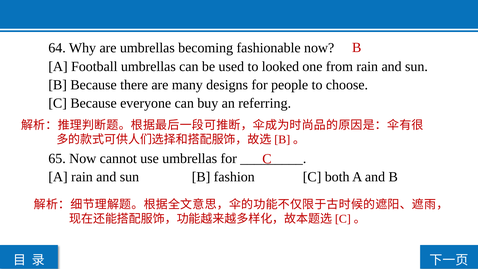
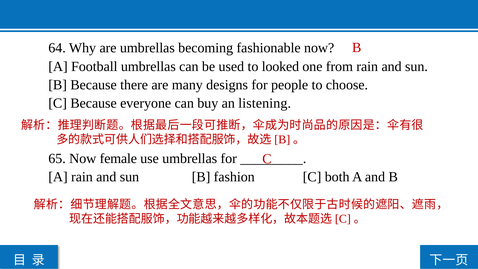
referring: referring -> listening (265, 103)
cannot: cannot -> female (118, 158)
